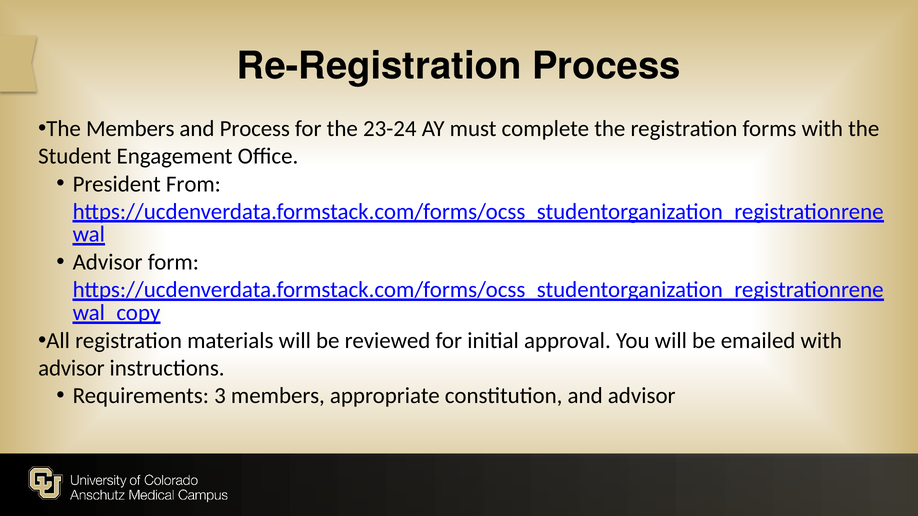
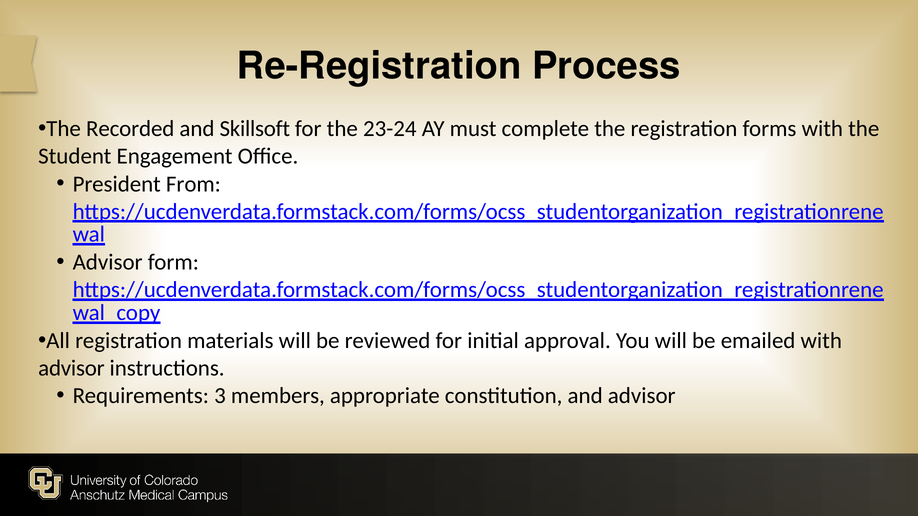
The Members: Members -> Recorded (130, 129)
and Process: Process -> Skillsoft (255, 129)
